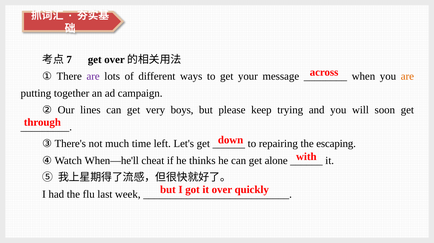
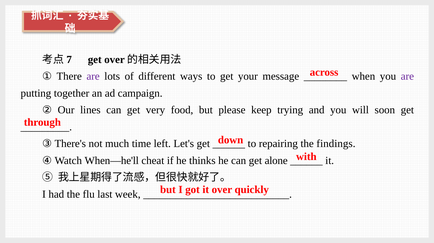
are colour: orange -> purple (407, 76)
boys: boys -> food (182, 110)
escaping: escaping -> findings (336, 144)
